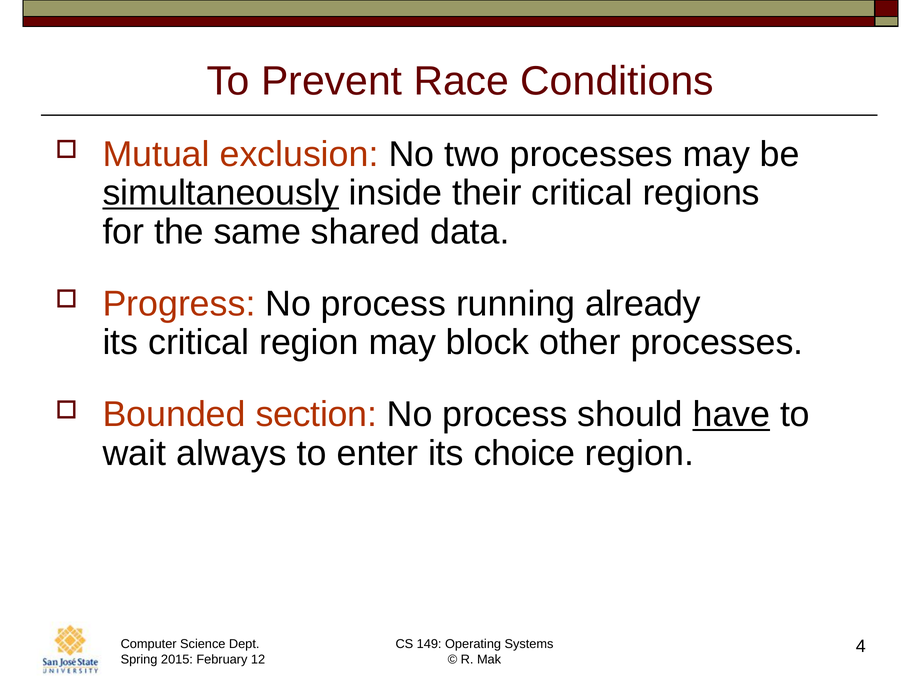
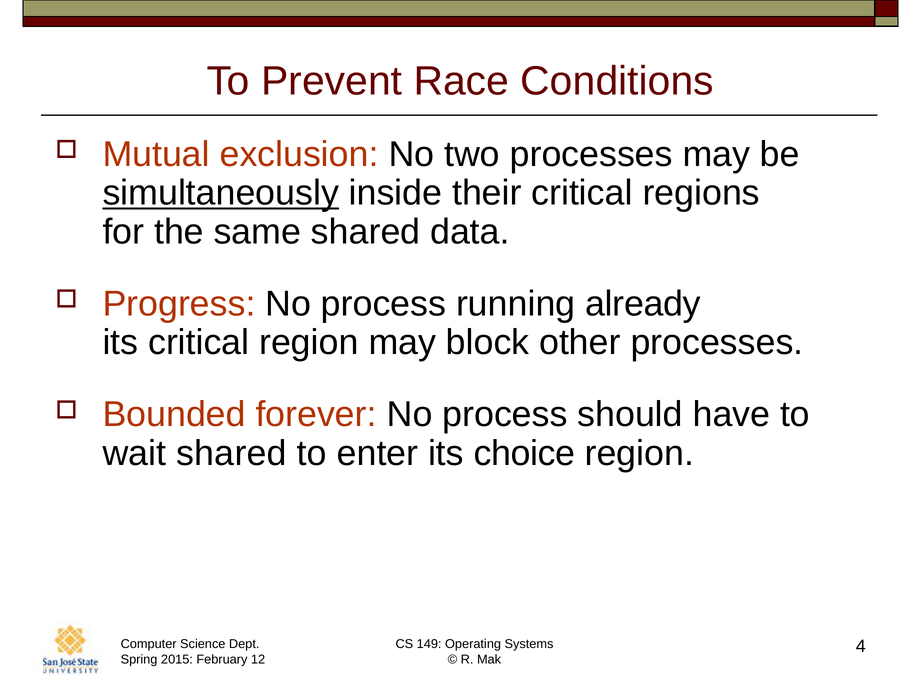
section: section -> forever (316, 414)
have underline: present -> none (731, 414)
wait always: always -> shared (231, 453)
